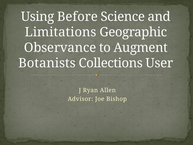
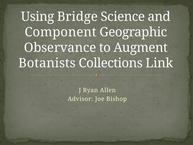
Before: Before -> Bridge (77, 17)
Limitations: Limitations -> Component (61, 32)
User: User -> Link (159, 63)
